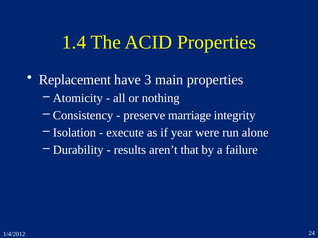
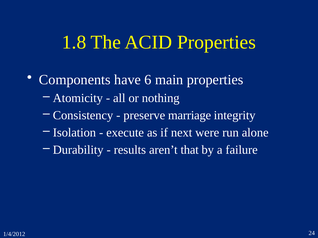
1.4: 1.4 -> 1.8 (74, 42)
Replacement: Replacement -> Components (75, 80)
3: 3 -> 6 (148, 80)
year: year -> next (182, 133)
